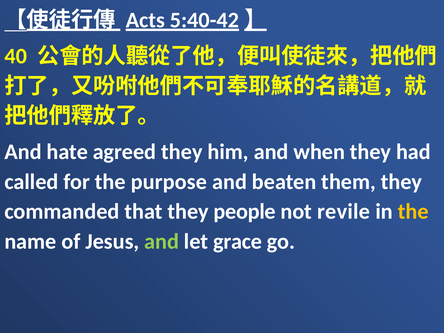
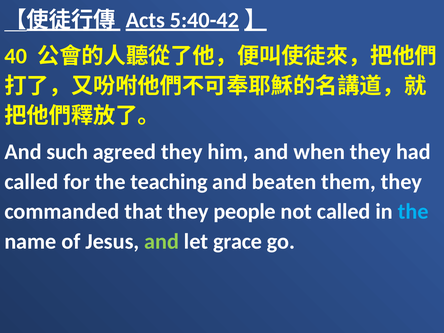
hate: hate -> such (67, 152)
purpose: purpose -> teaching (169, 182)
not revile: revile -> called (344, 212)
the colour: yellow -> light blue (413, 212)
